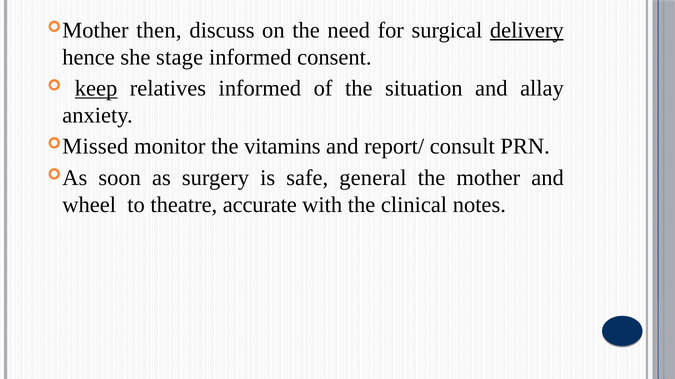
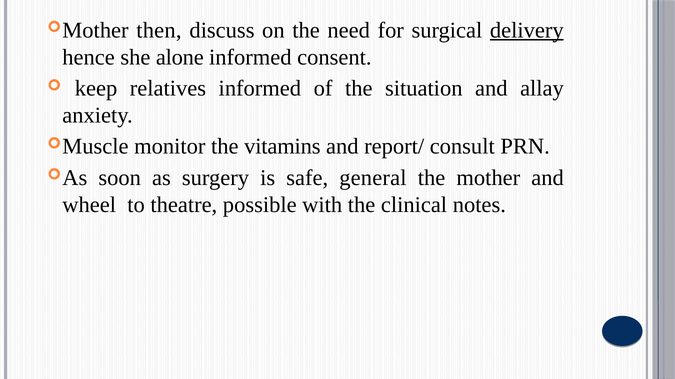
stage: stage -> alone (180, 57)
keep underline: present -> none (96, 89)
Missed: Missed -> Muscle (95, 147)
accurate: accurate -> possible (260, 205)
